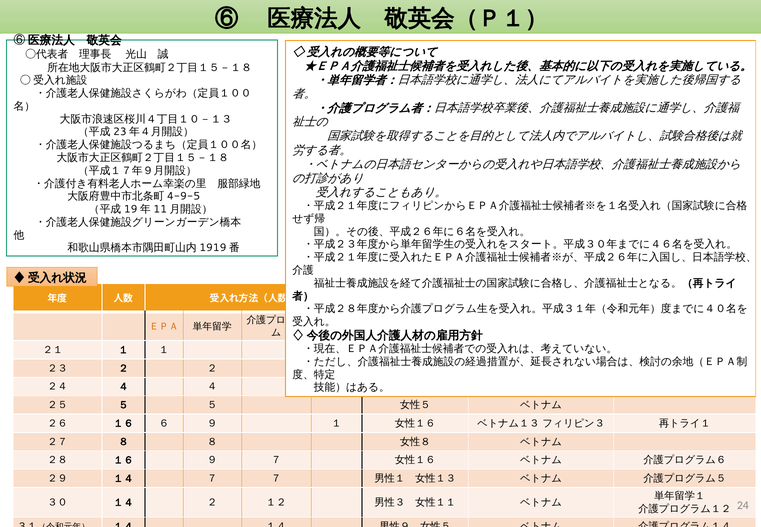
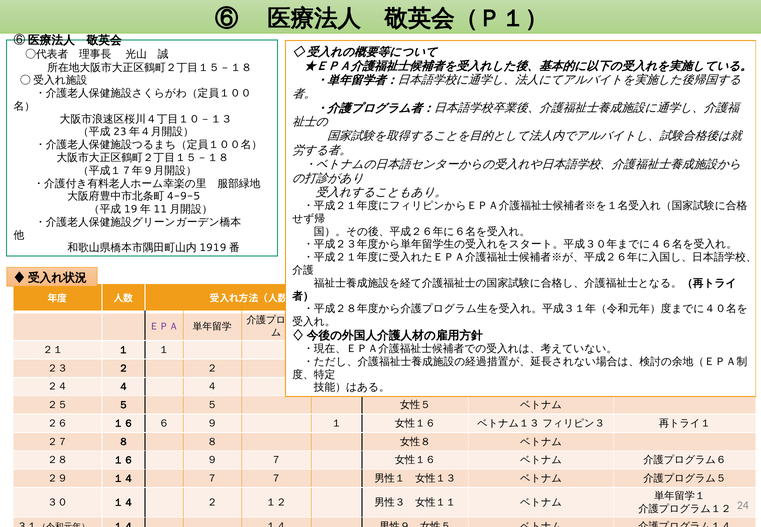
ＥＰＡ colour: orange -> purple (164, 326)
